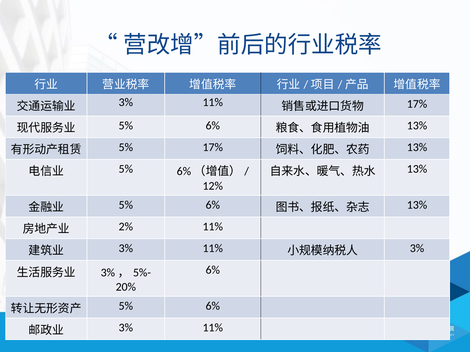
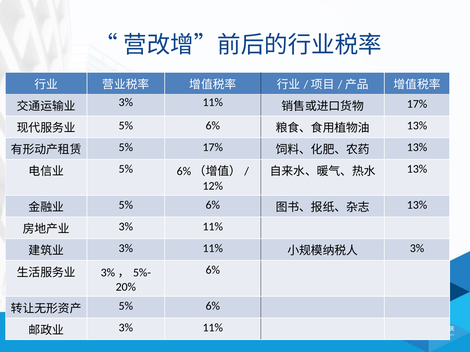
2%: 2% -> 3% (126, 227)
